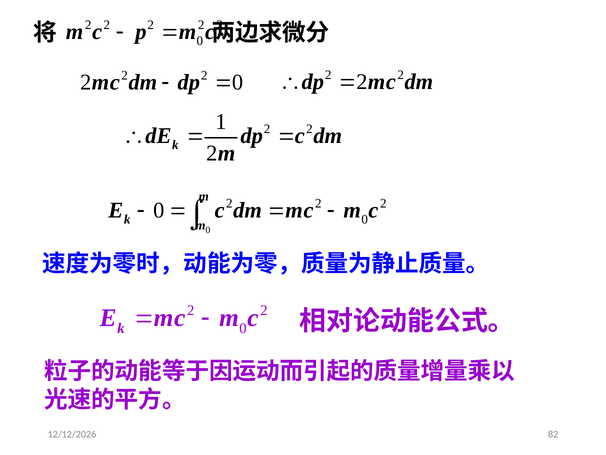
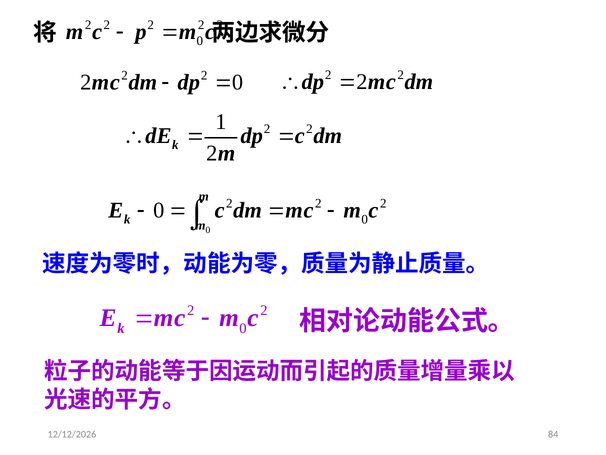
82: 82 -> 84 (553, 434)
